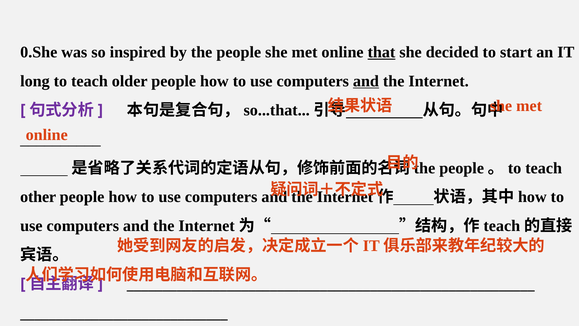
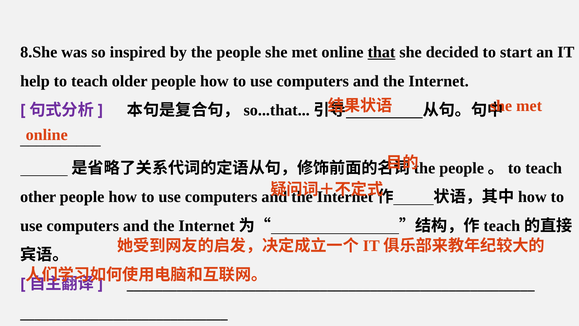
0.She: 0.She -> 8.She (39, 52)
long: long -> help (35, 81)
and underline: present -> none (366, 81)
